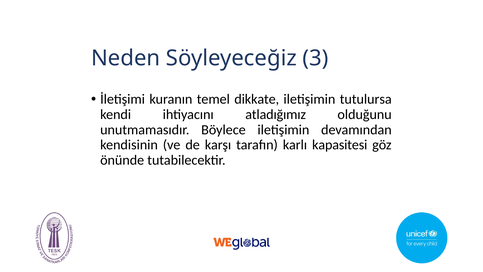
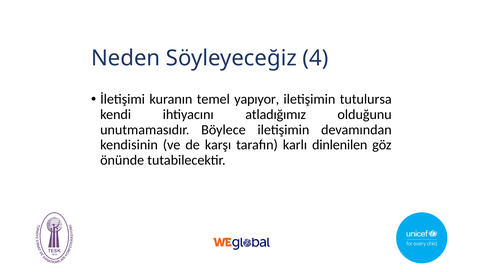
3: 3 -> 4 (316, 58)
dikkate: dikkate -> yapıyor (257, 99)
kapasitesi: kapasitesi -> dinlenilen (340, 145)
